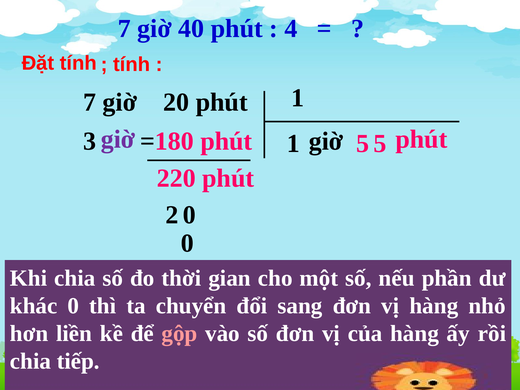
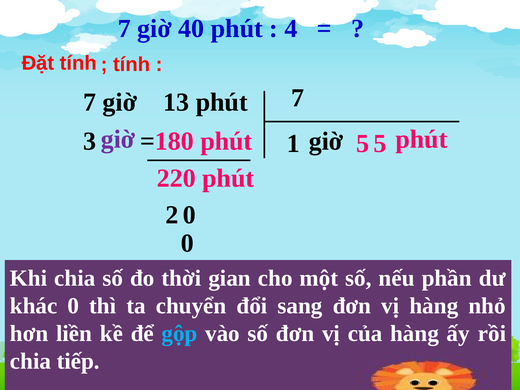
giờ 20: 20 -> 13 (176, 102)
phút 1: 1 -> 7 (298, 98)
gộp colour: pink -> light blue (180, 334)
